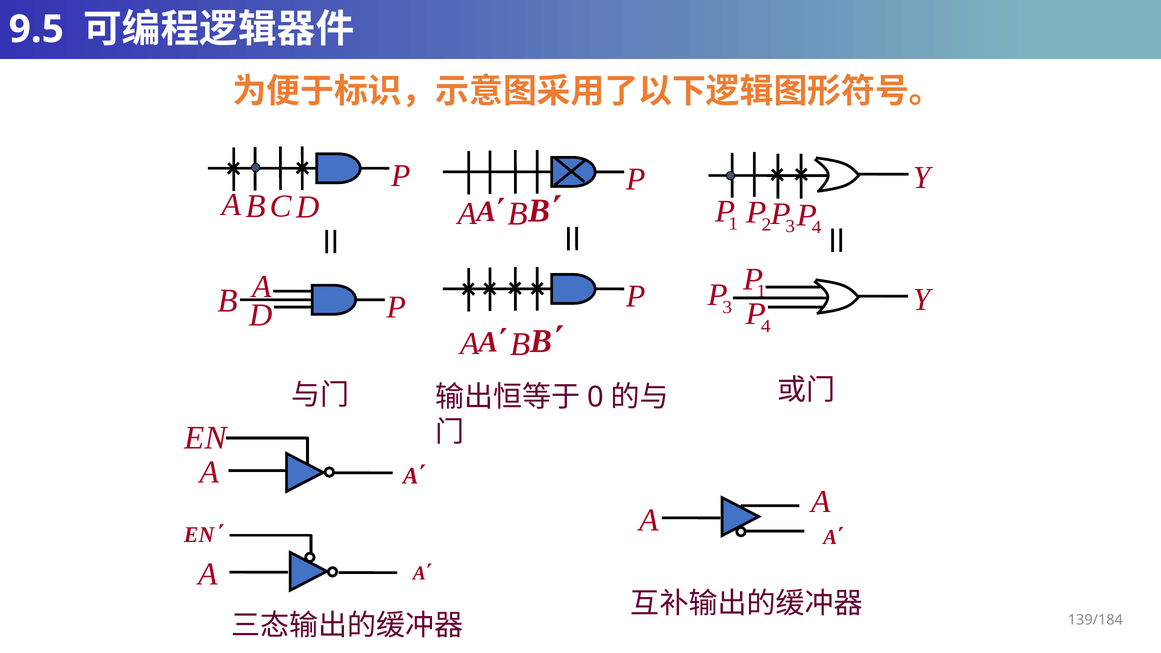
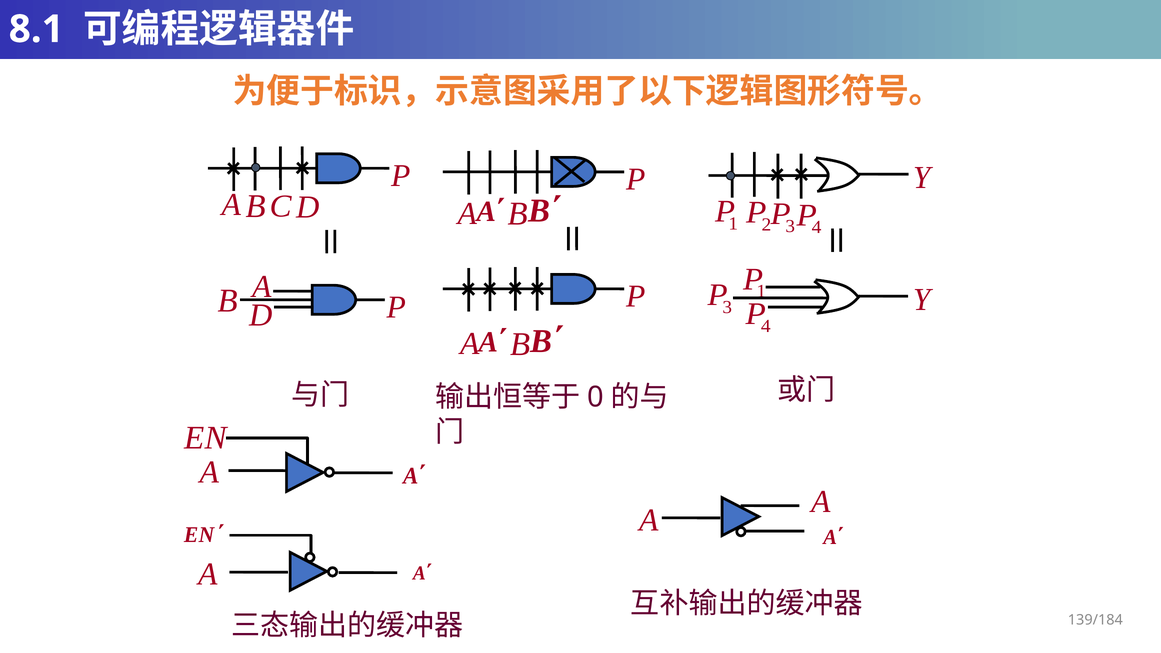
9.5: 9.5 -> 8.1 (36, 29)
